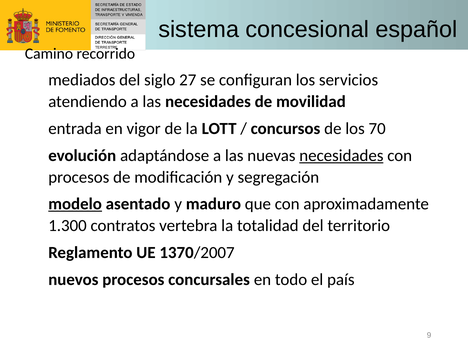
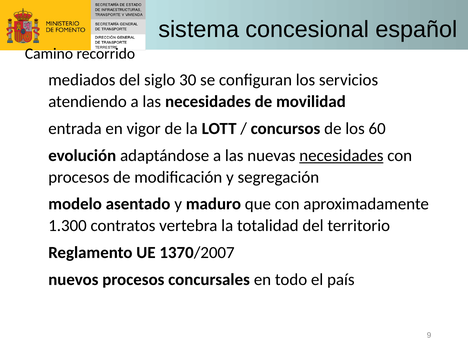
27: 27 -> 30 (188, 80)
70: 70 -> 60 (377, 129)
modelo underline: present -> none (75, 204)
